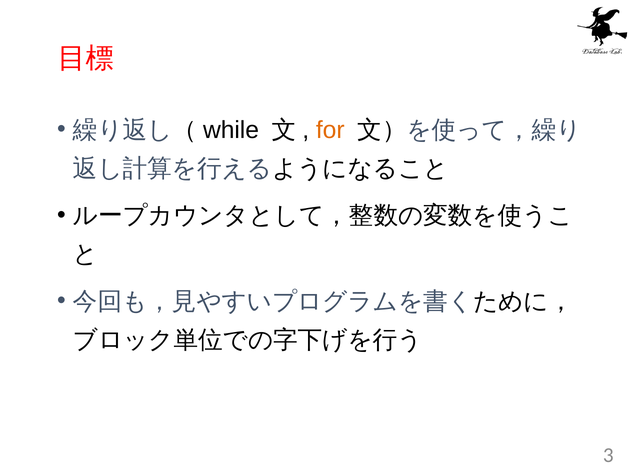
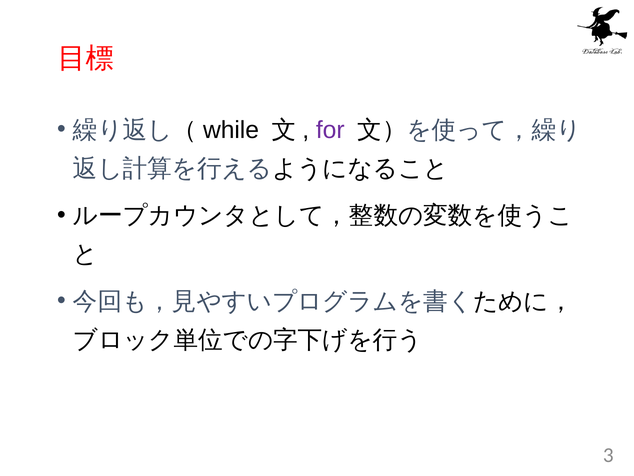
for colour: orange -> purple (330, 130)
